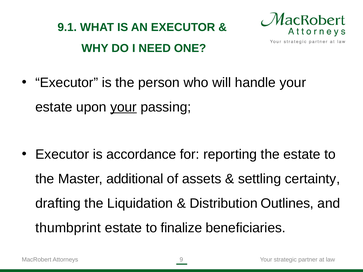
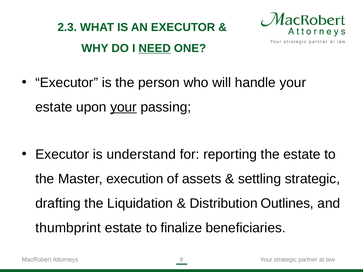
9.1: 9.1 -> 2.3 (67, 27)
NEED underline: none -> present (155, 48)
accordance: accordance -> understand (141, 154)
additional: additional -> execution (135, 179)
settling certainty: certainty -> strategic (312, 179)
